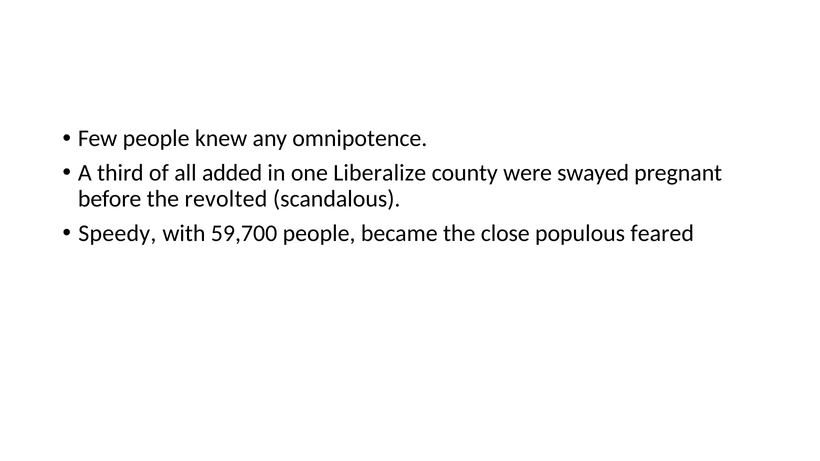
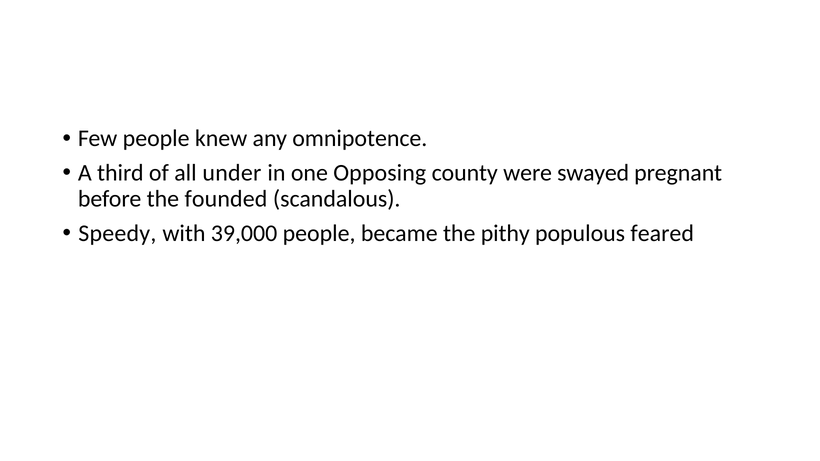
added: added -> under (232, 173)
Liberalize: Liberalize -> Opposing (380, 173)
revolted: revolted -> founded (226, 199)
59,700: 59,700 -> 39,000 (244, 233)
close: close -> pithy (505, 233)
